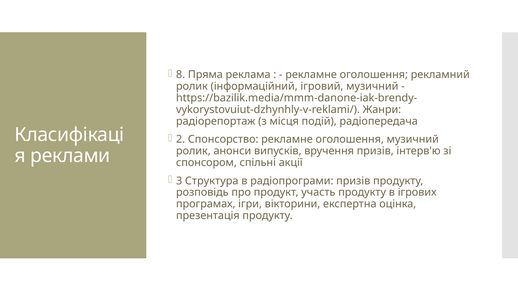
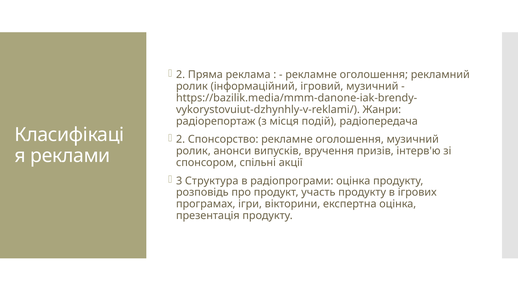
8: 8 -> 2 (181, 75)
радіопрограми призів: призів -> оцінка (353, 181)
